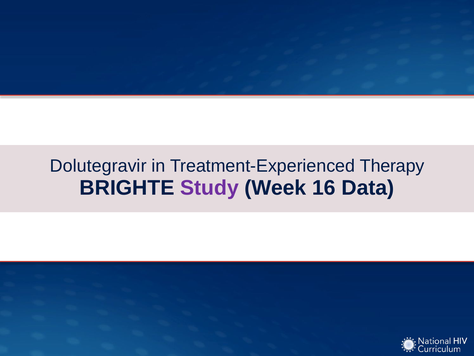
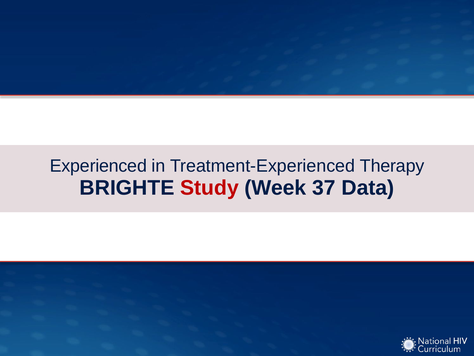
Dolutegravir: Dolutegravir -> Experienced (98, 166)
Study colour: purple -> red (210, 188)
16: 16 -> 37 (324, 188)
